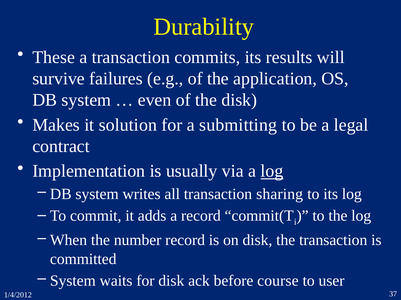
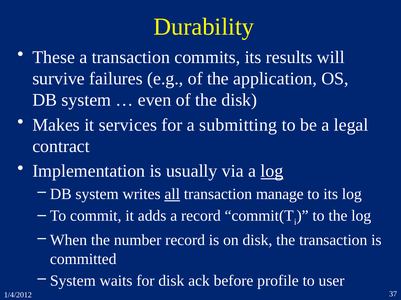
solution: solution -> services (128, 125)
all underline: none -> present (172, 195)
sharing: sharing -> manage (280, 195)
course: course -> profile (278, 281)
